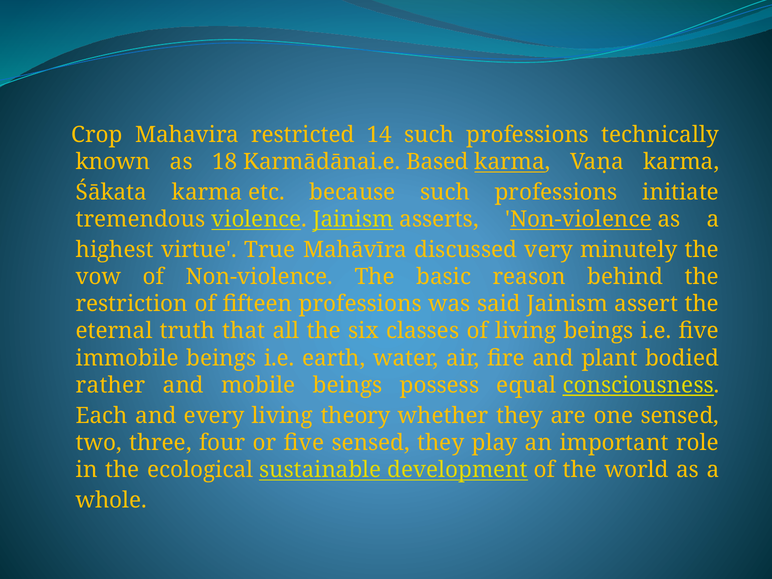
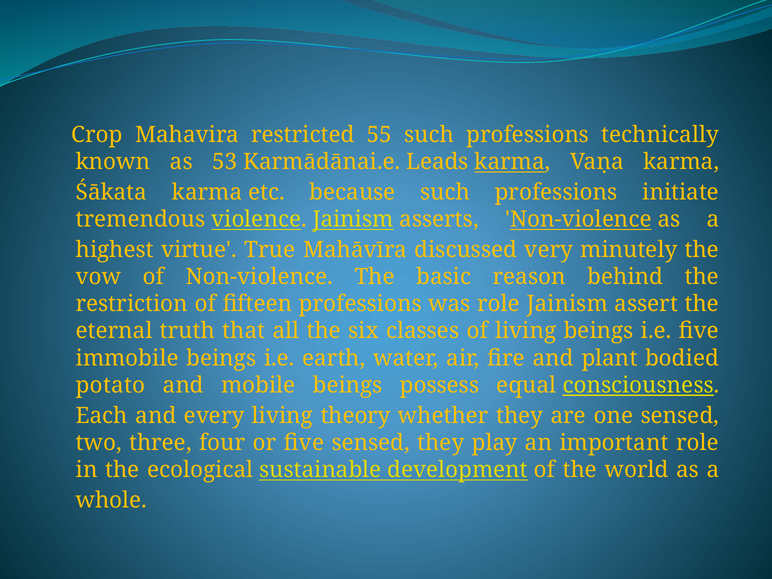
14: 14 -> 55 (379, 135)
18: 18 -> 53 (225, 162)
Based: Based -> Leads (437, 162)
was said: said -> role (499, 304)
rather: rather -> potato (111, 385)
